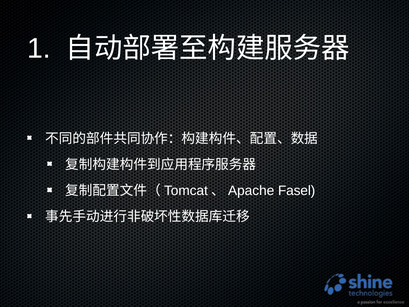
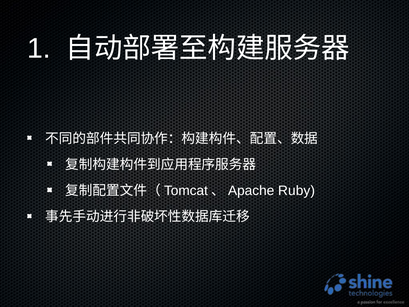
Fasel: Fasel -> Ruby (297, 191)
